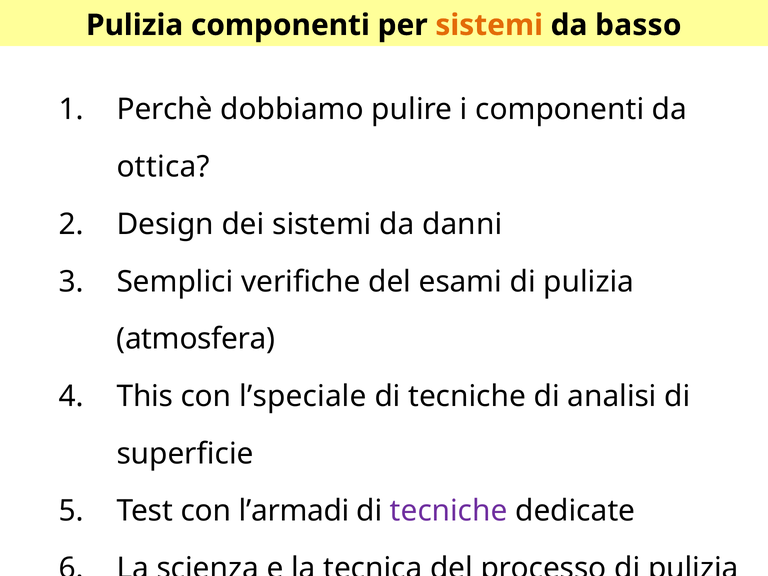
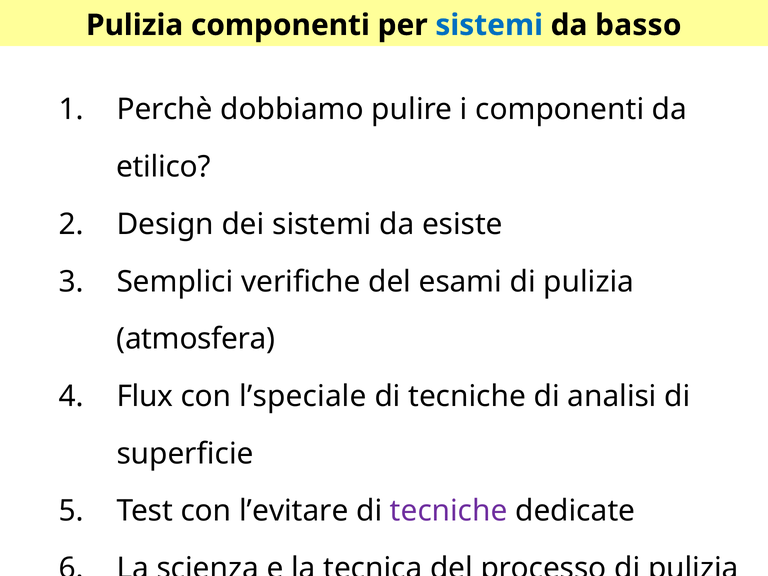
sistemi colour: orange -> blue (489, 25)
ottica: ottica -> etilico (163, 167)
danni: danni -> esiste (462, 224)
This: This -> Flux (145, 396)
l’armadi: l’armadi -> l’evitare (294, 511)
